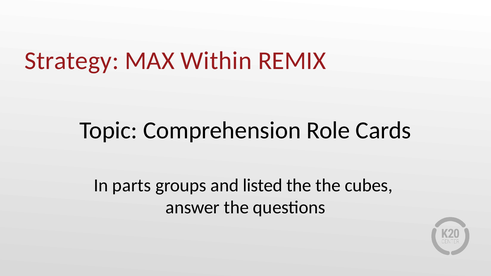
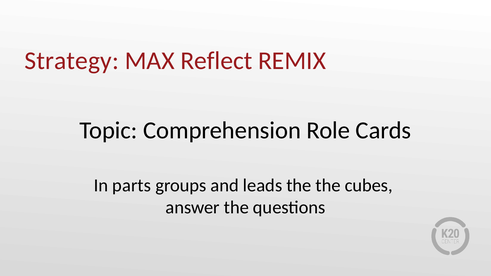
Within: Within -> Reflect (216, 61)
listed: listed -> leads (263, 185)
